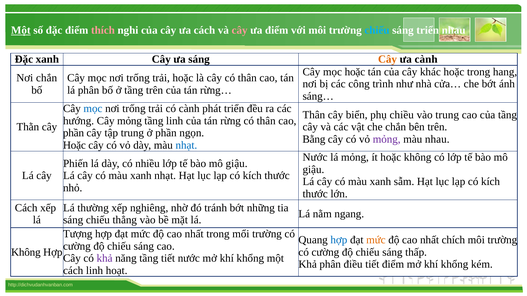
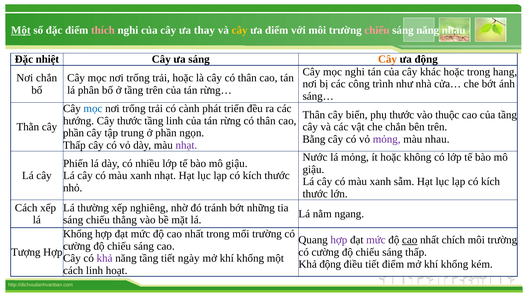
cách: cách -> thay (204, 30)
cây colour: pink -> yellow (240, 30)
chiếu colour: light blue -> pink (377, 30)
sáng triển: triển -> năng (428, 30)
Đặc xanh: xanh -> nhiệt (47, 59)
ưa cành: cành -> động (426, 59)
mọc hoặc: hoặc -> nghi (355, 72)
phụ chiều: chiều -> thước (402, 115)
vào trung: trung -> thuộc (447, 115)
Cây mỏng: mỏng -> thước (130, 121)
Hoặc: Hoặc -> Thấp (74, 145)
nhạt colour: blue -> purple (186, 145)
Tượng: Tượng -> Khổng (78, 234)
hợp colour: blue -> purple (339, 240)
mức colour: orange -> purple (376, 240)
cao underline: none -> present (410, 240)
Không: Không -> Tượng (26, 253)
tiết nước: nước -> ngày (189, 259)
Khả phân: phân -> động (330, 265)
